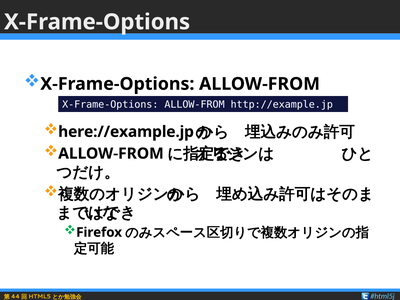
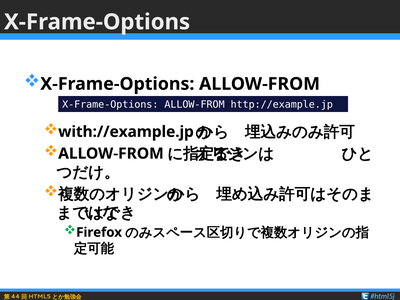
here://example.jp: here://example.jp -> with://example.jp (126, 132)
